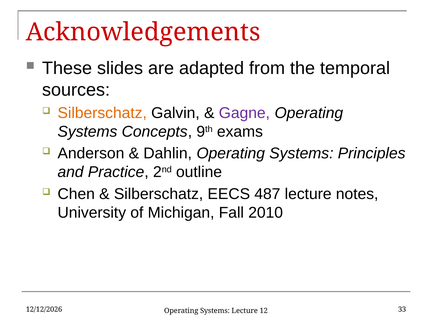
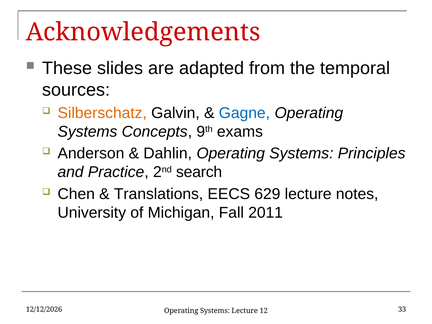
Gagne colour: purple -> blue (244, 113)
outline: outline -> search (199, 172)
Silberschatz: Silberschatz -> Translations (159, 194)
487: 487 -> 629 (267, 194)
2010: 2010 -> 2011 (266, 213)
